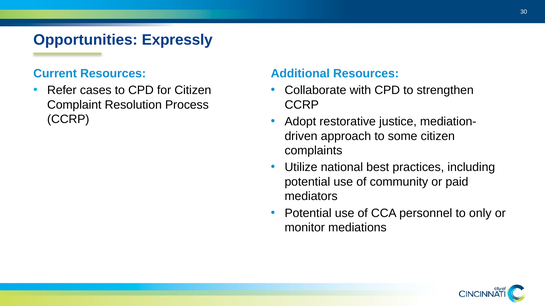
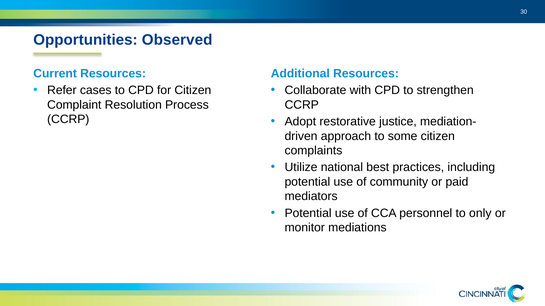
Expressly: Expressly -> Observed (177, 40)
